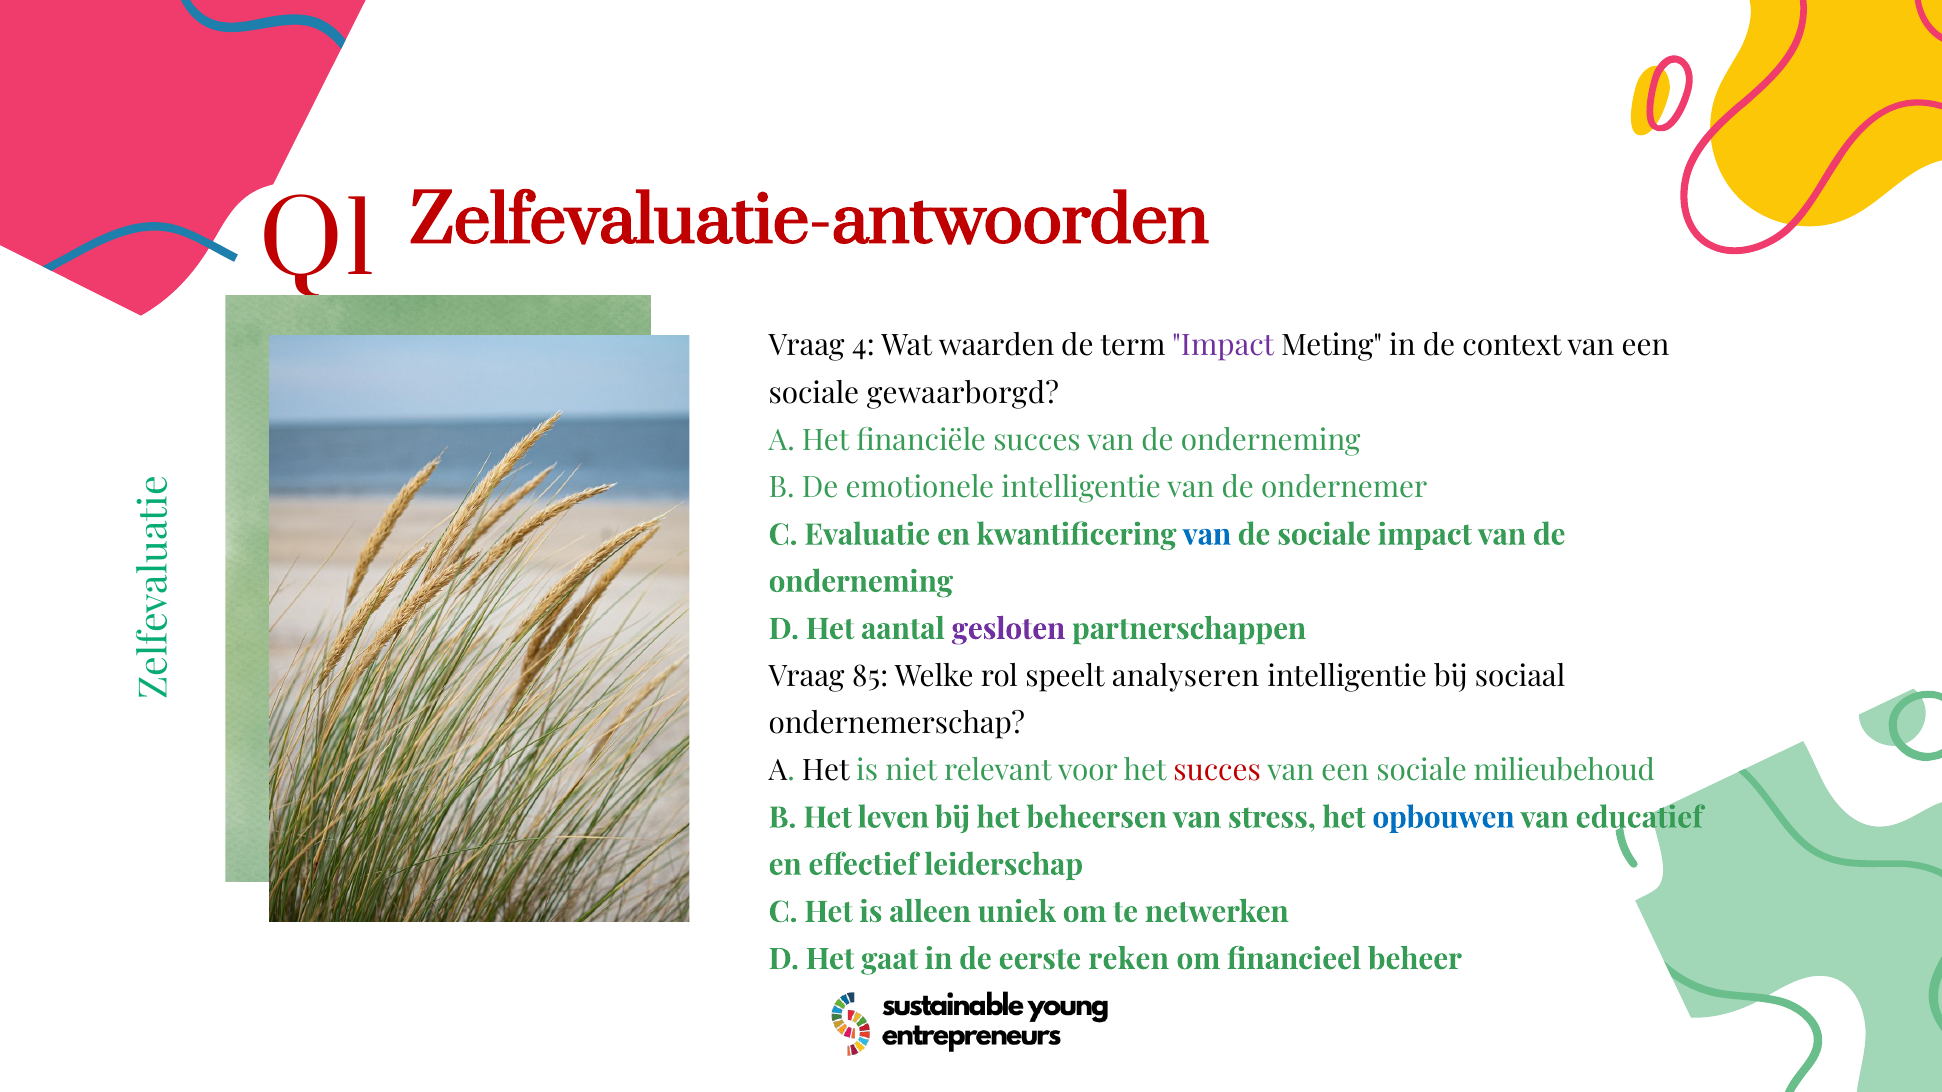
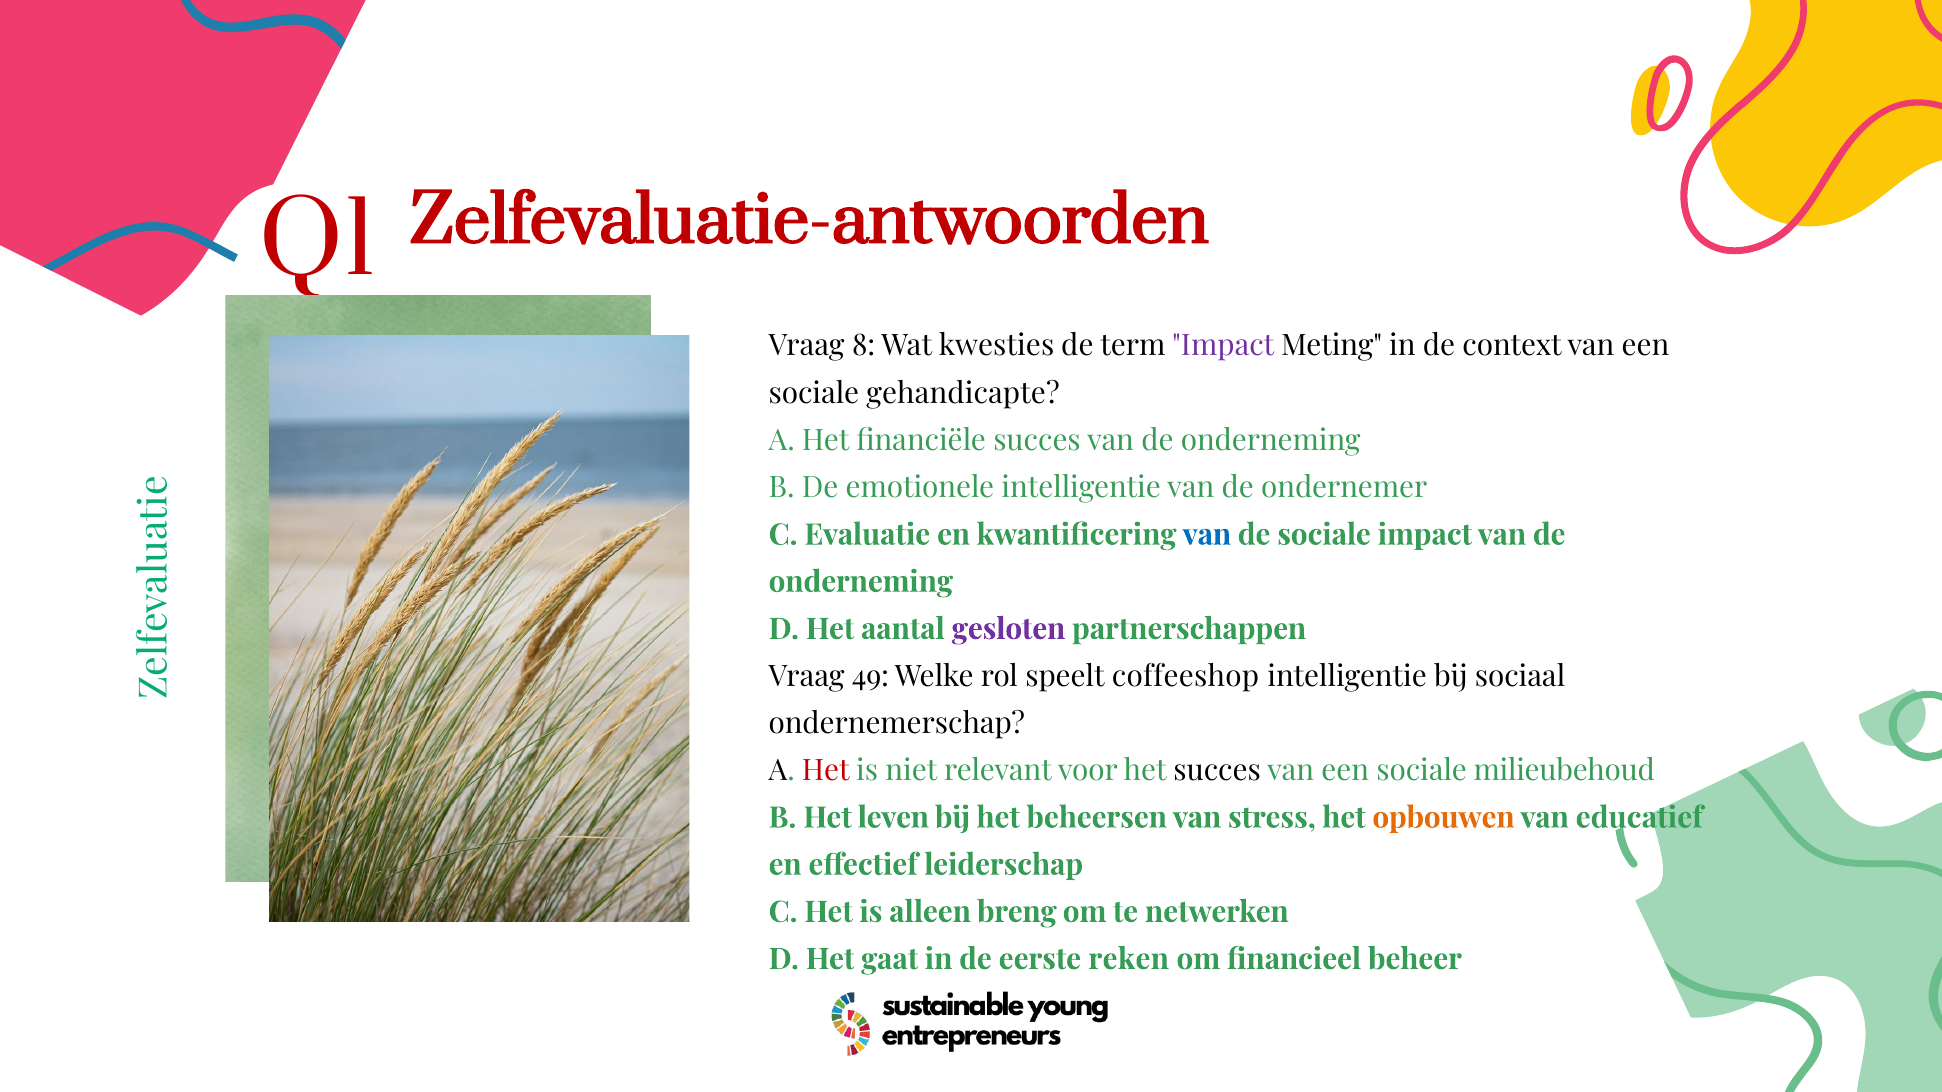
4: 4 -> 8 (864, 346)
waarden: waarden -> kwesties (997, 346)
gewaarborgd: gewaarborgd -> gehandicapte (963, 393)
85: 85 -> 49 (870, 677)
analyseren: analyseren -> coffeeshop (1186, 677)
Het colour: black -> red (826, 771)
succes colour: red -> black (1217, 771)
opbouwen colour: blue -> orange (1443, 818)
uniek: uniek -> breng (1017, 912)
